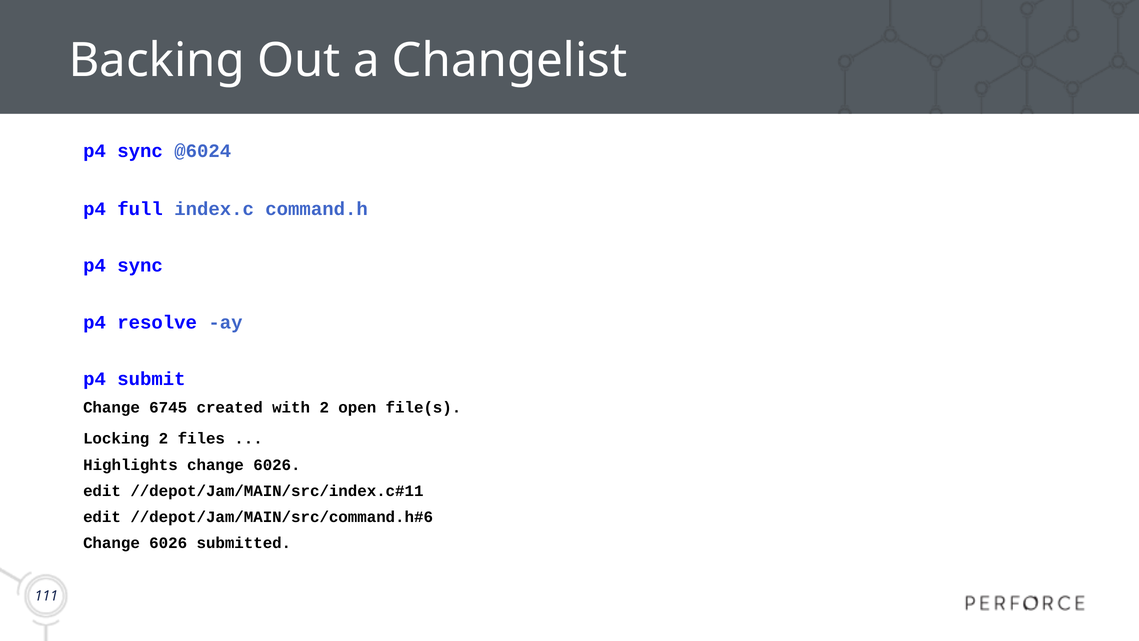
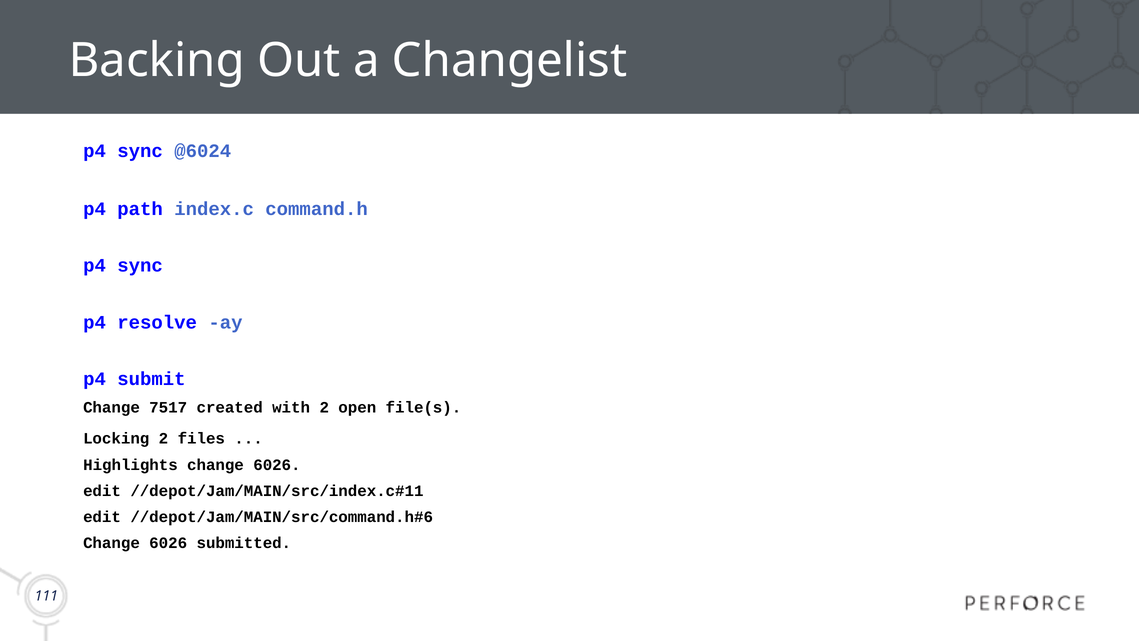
full: full -> path (140, 209)
6745: 6745 -> 7517 (168, 407)
